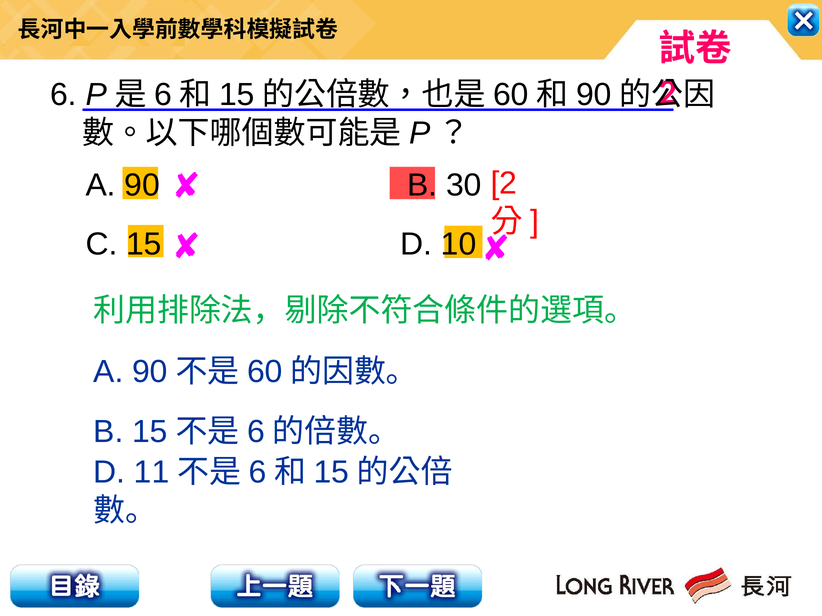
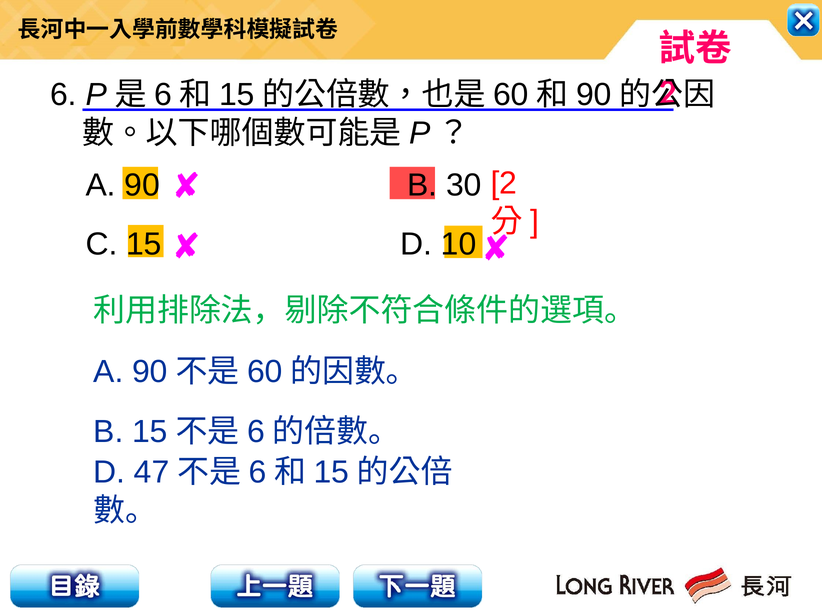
11: 11 -> 47 (152, 473)
